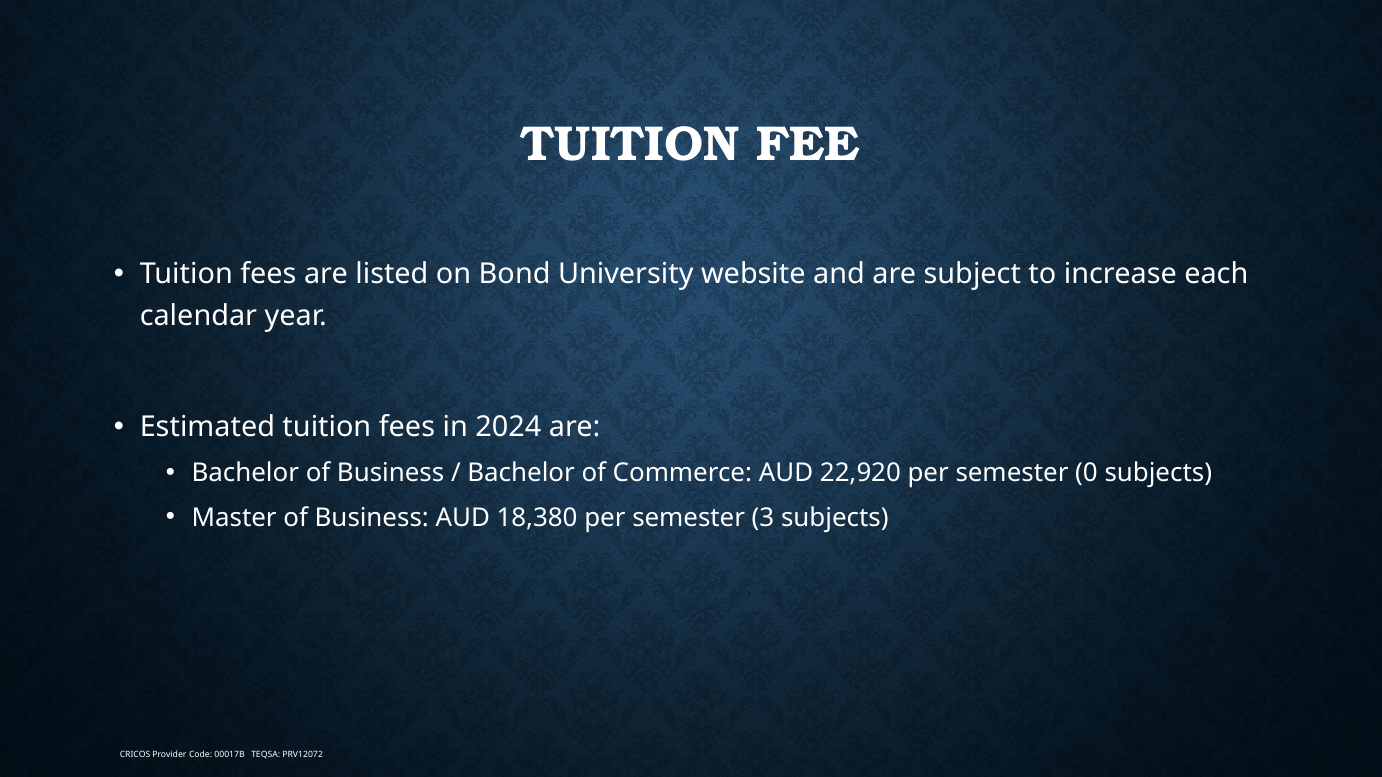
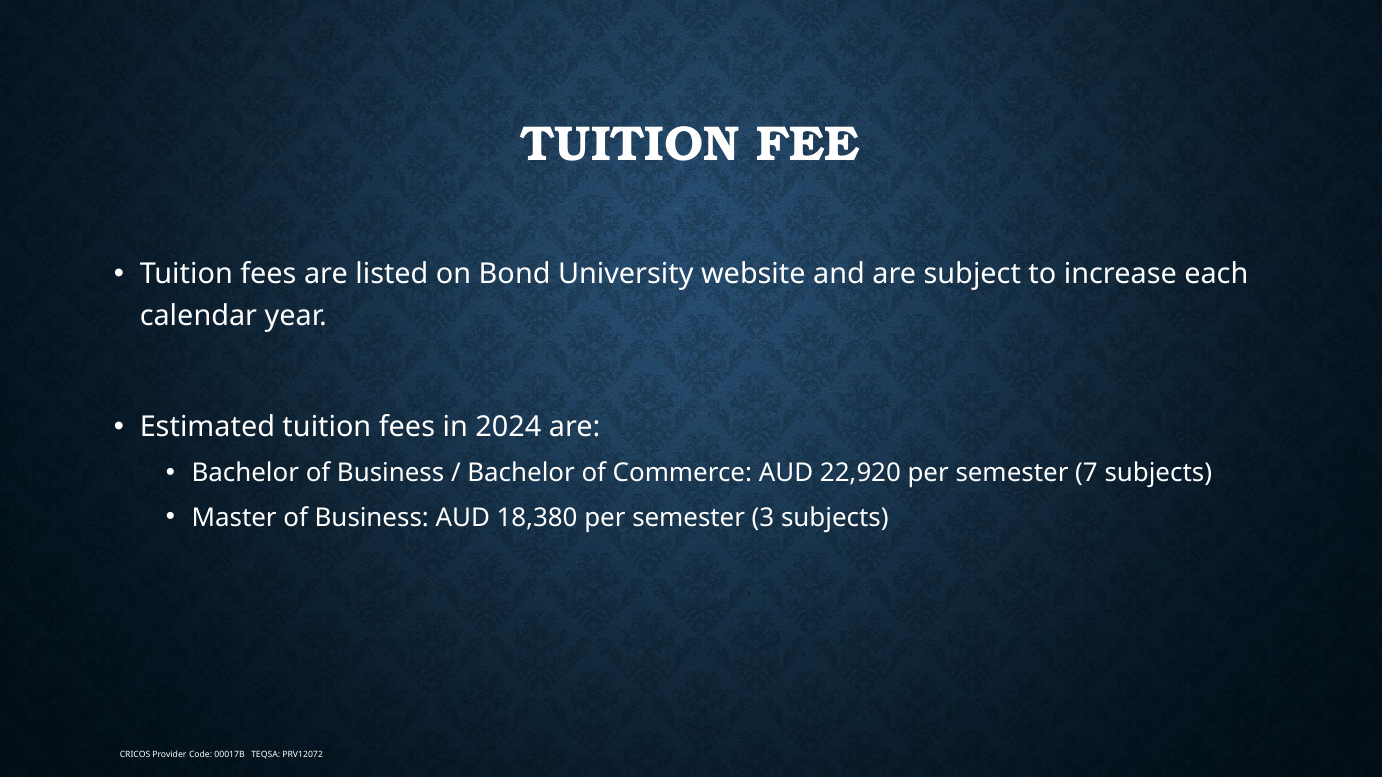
0: 0 -> 7 (1087, 474)
